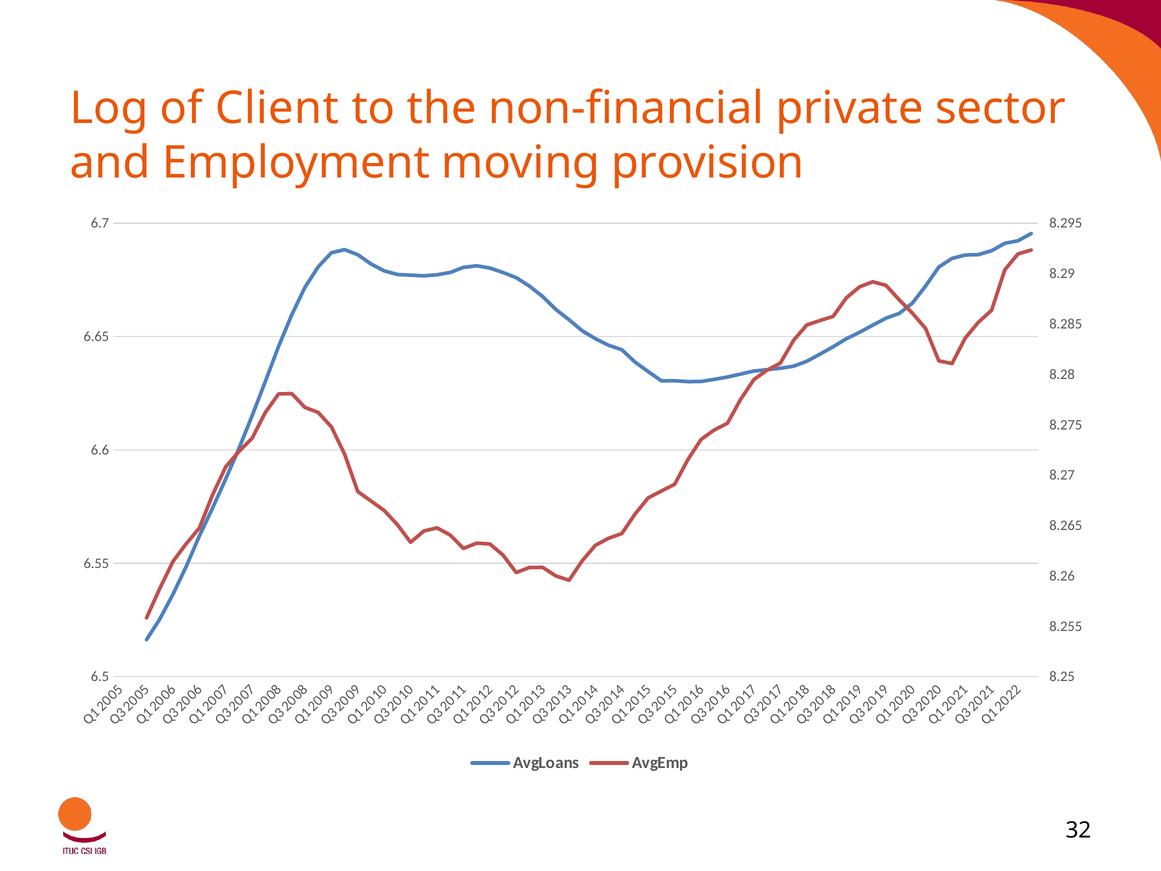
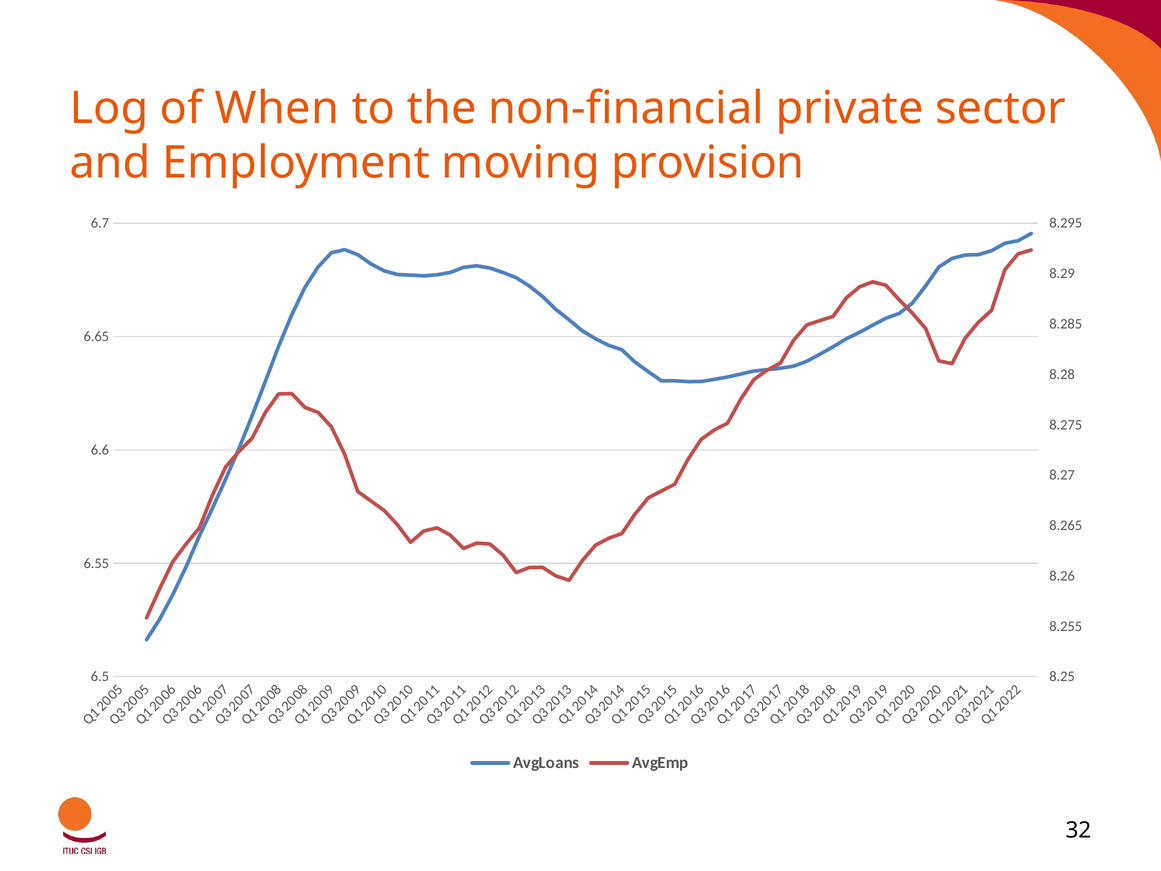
Client: Client -> When (277, 109)
